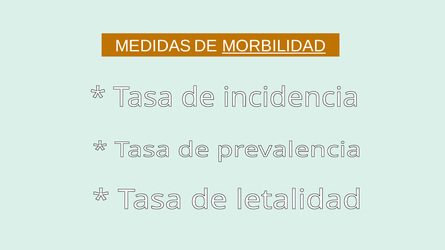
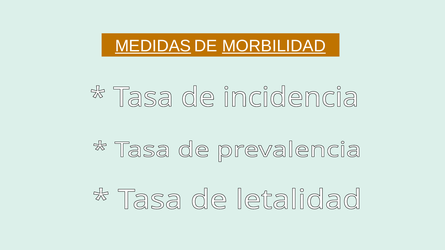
MEDIDAS underline: none -> present (153, 46)
